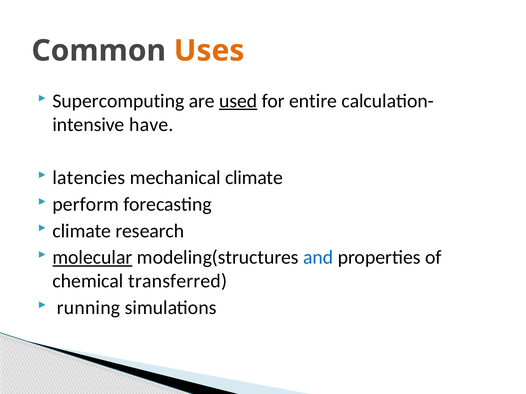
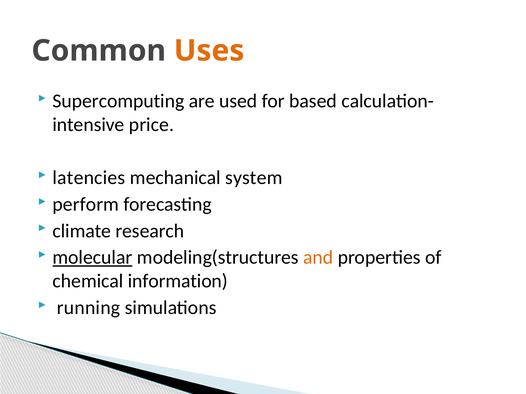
used underline: present -> none (238, 101)
entire: entire -> based (313, 101)
have: have -> price (151, 125)
mechanical climate: climate -> system (254, 178)
and colour: blue -> orange (318, 258)
transferred: transferred -> information (178, 281)
